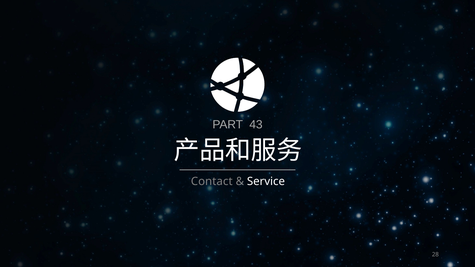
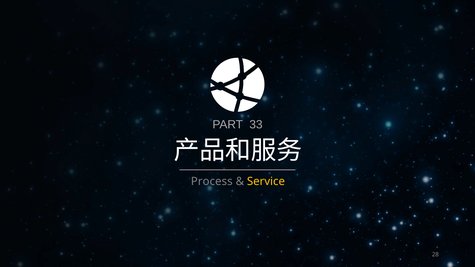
43: 43 -> 33 (256, 125)
Contact: Contact -> Process (212, 182)
Service colour: white -> yellow (266, 182)
